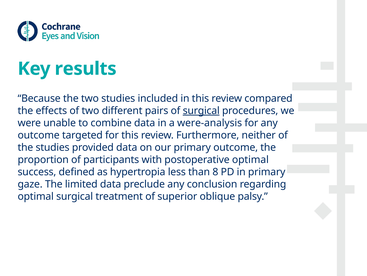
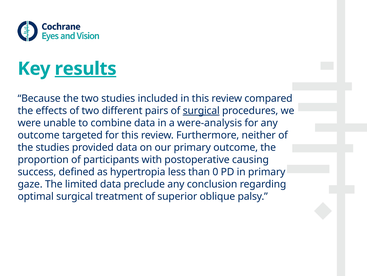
results underline: none -> present (86, 69)
postoperative optimal: optimal -> causing (250, 159)
8: 8 -> 0 (215, 172)
